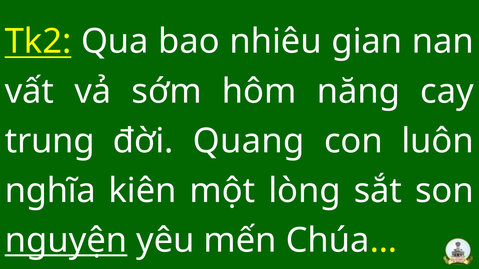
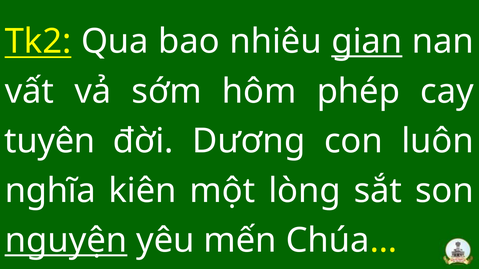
gian underline: none -> present (367, 42)
năng: năng -> phép (358, 91)
trung: trung -> tuyên (50, 141)
Quang: Quang -> Dương (249, 141)
